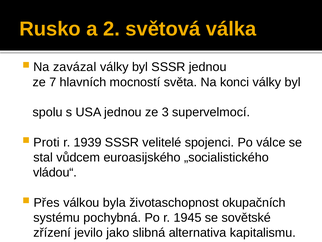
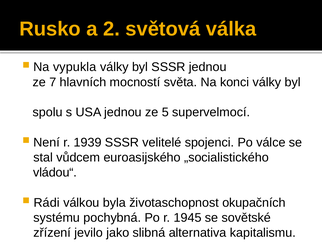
zavázal: zavázal -> vypukla (75, 67)
3: 3 -> 5 (165, 112)
Proti: Proti -> Není (47, 142)
Přes: Přes -> Rádi (47, 202)
